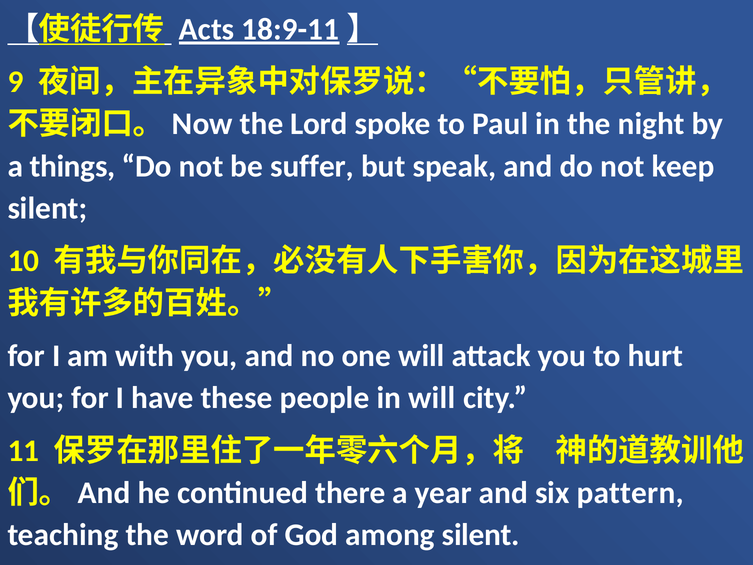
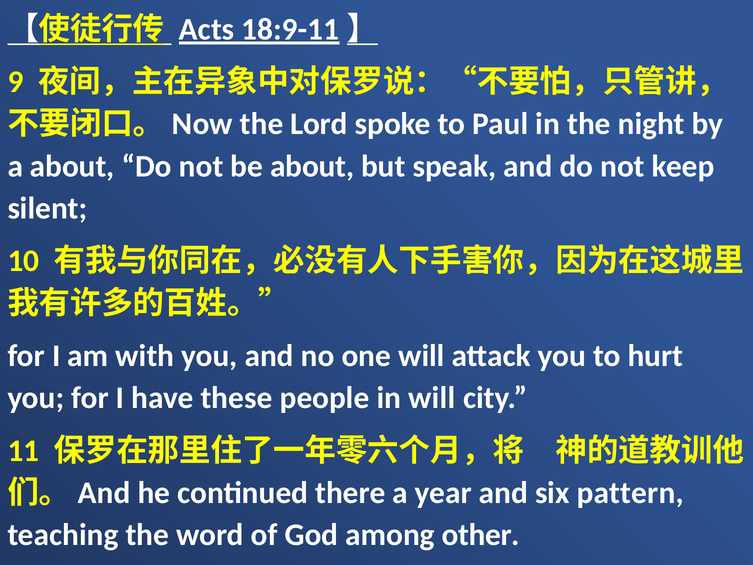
a things: things -> about (72, 166)
be suffer: suffer -> about (312, 166)
among silent: silent -> other (481, 535)
